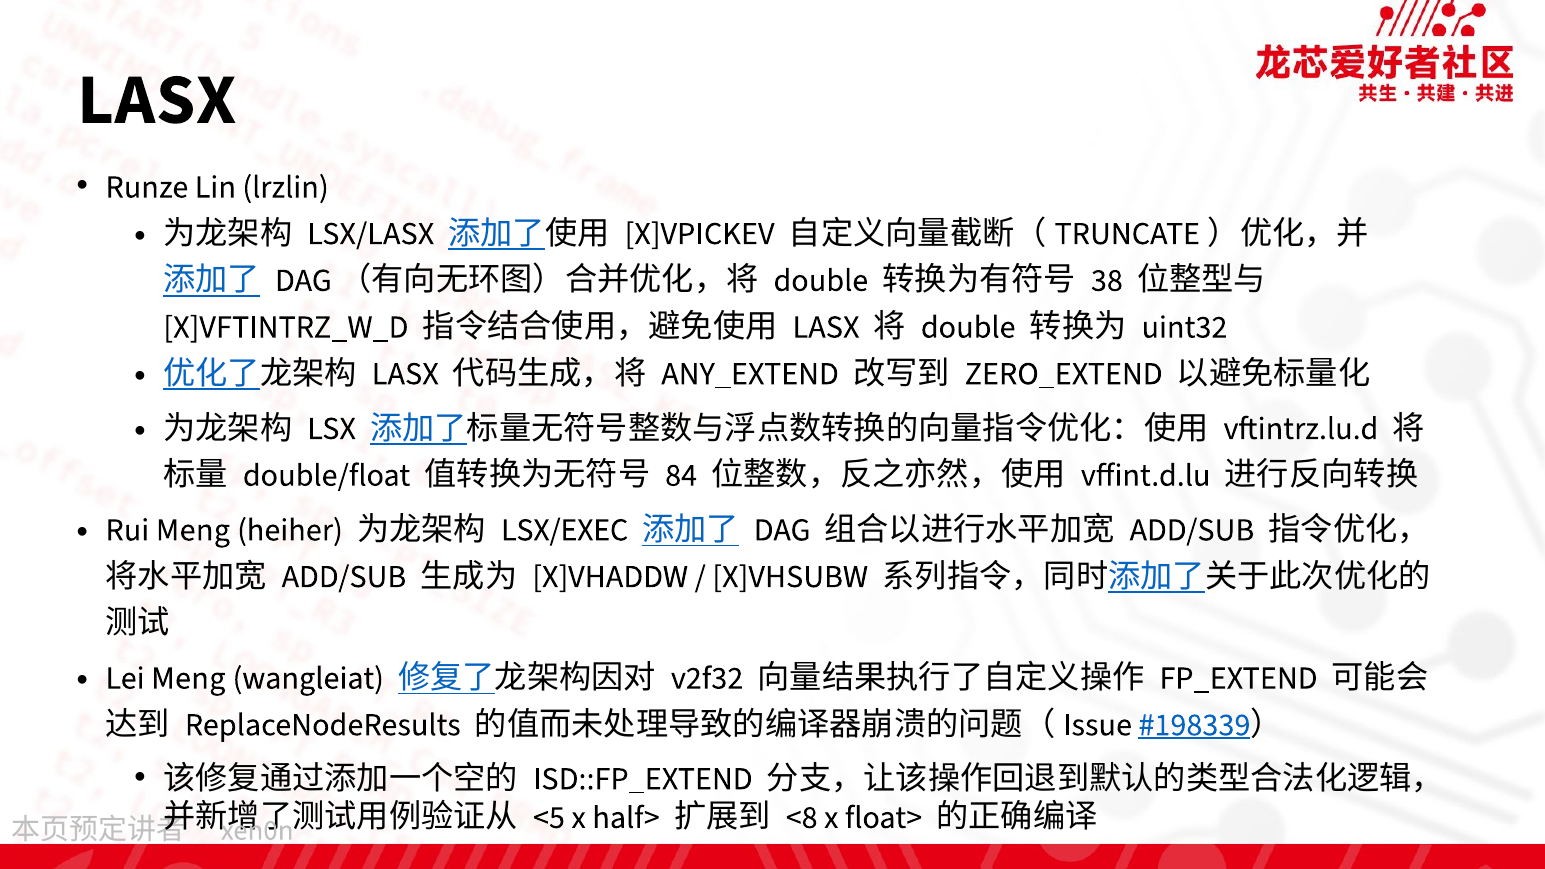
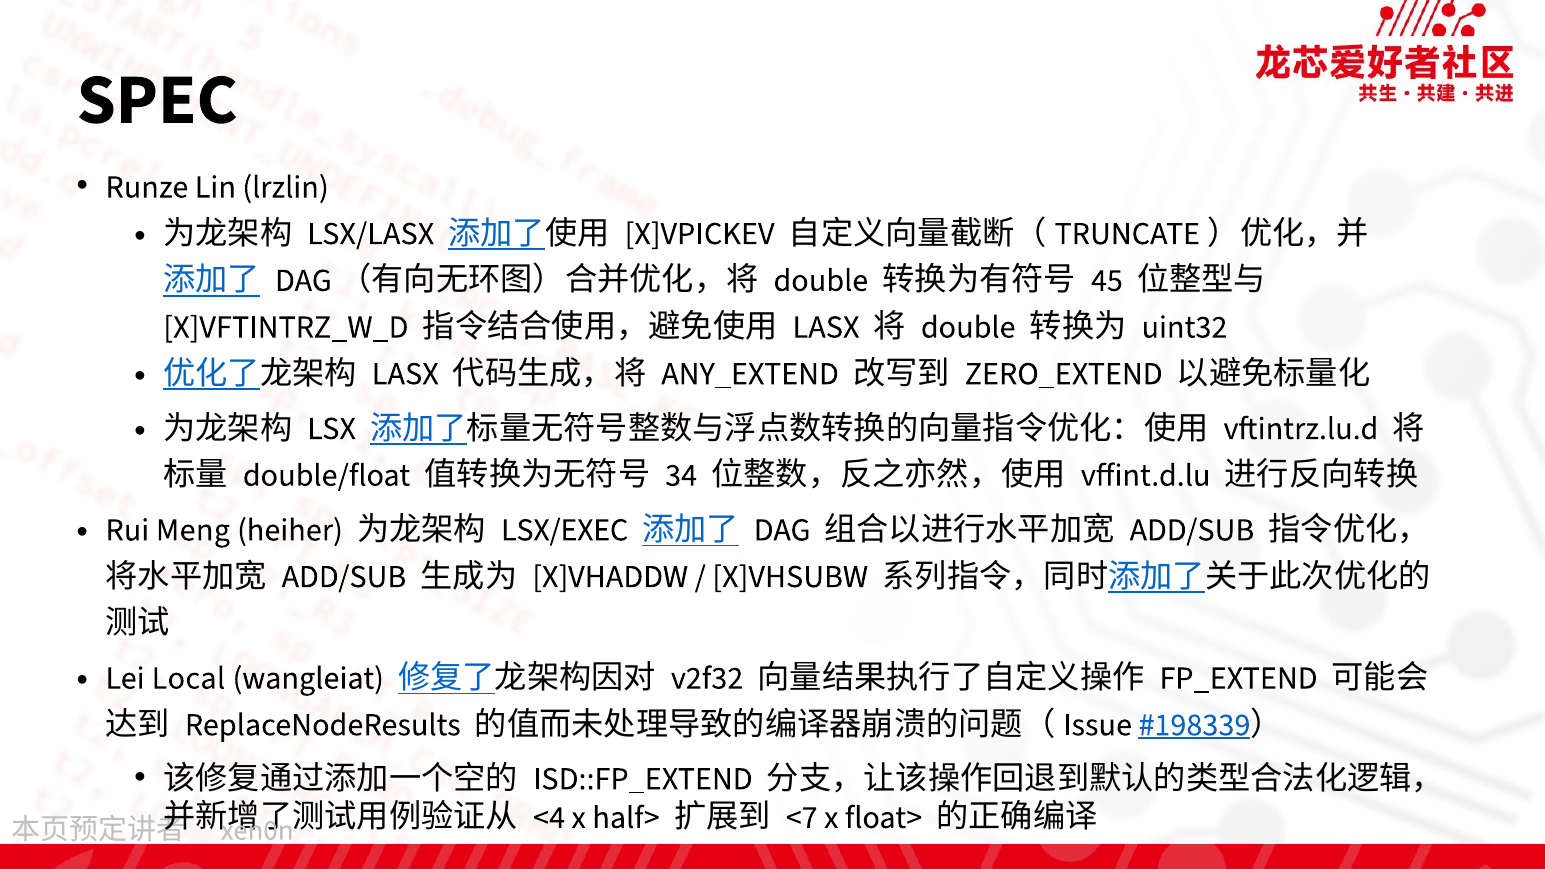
LASX: LASX -> SPEC (157, 100)
38: 38 -> 45 (1107, 280)
84: 84 -> 34 (681, 475)
Lei Meng: Meng -> Local (188, 678)
<5: <5 -> <4 (549, 817)
<8: <8 -> <7 (802, 817)
